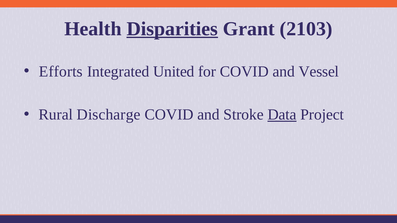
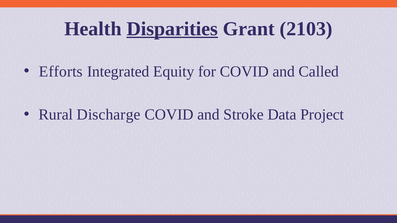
United: United -> Equity (174, 72)
Vessel: Vessel -> Called (319, 72)
Data underline: present -> none (282, 115)
